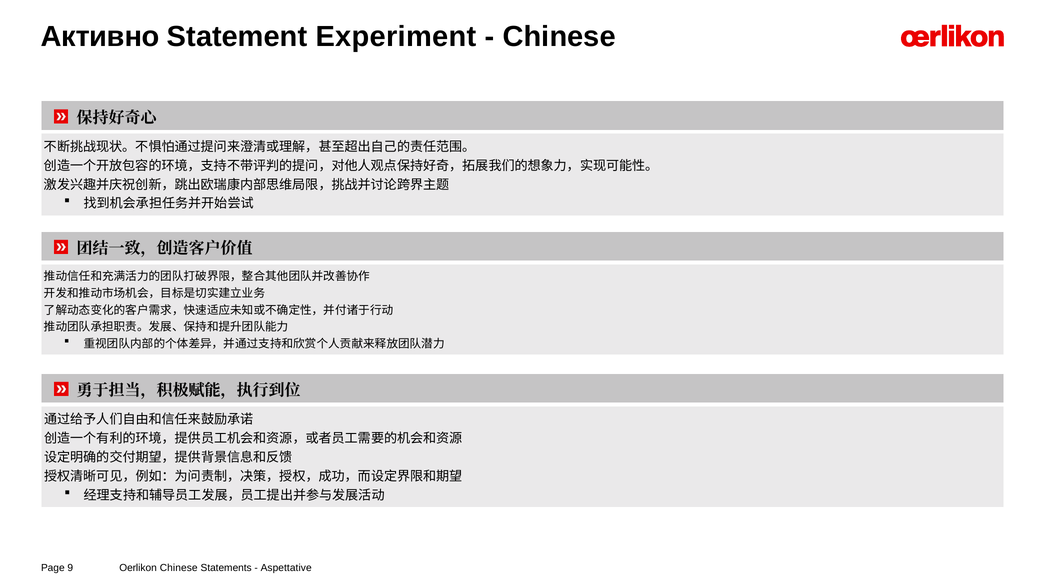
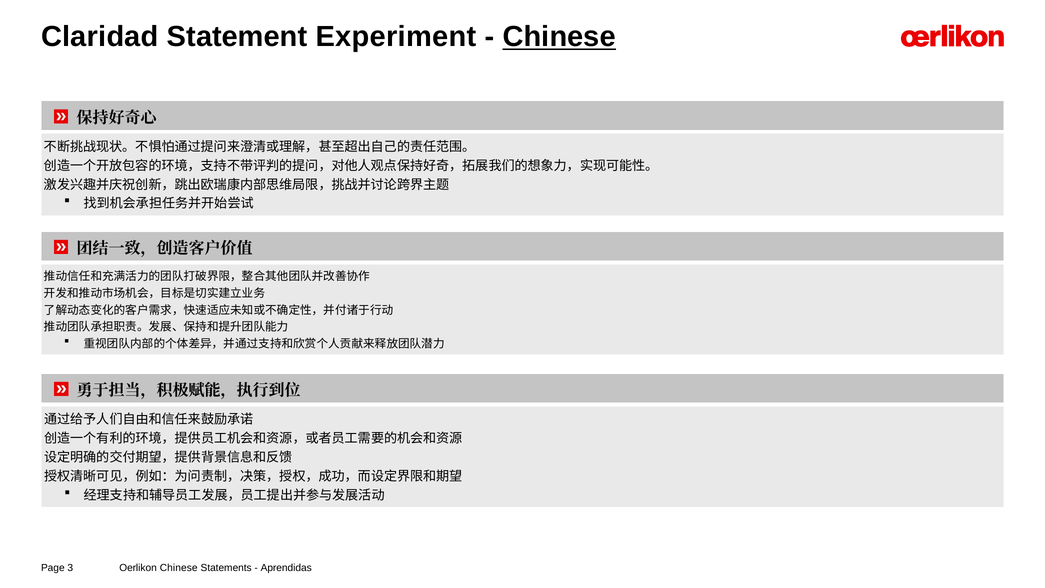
Активно: Активно -> Claridad (100, 37)
Chinese underline: none -> present (559, 37)
9: 9 -> 3 (70, 568)
Aspettative: Aspettative -> Aprendidas (286, 568)
